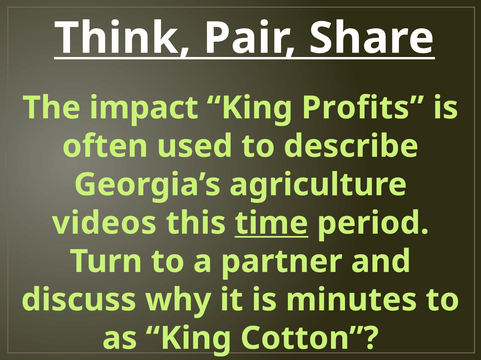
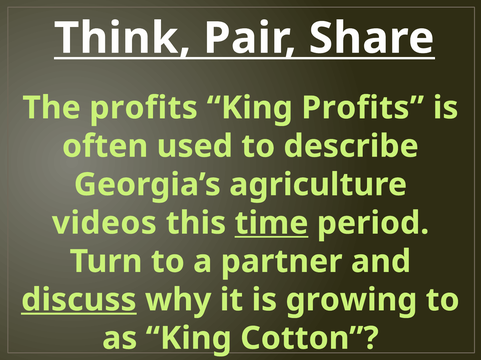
The impact: impact -> profits (144, 108)
discuss underline: none -> present (79, 300)
minutes: minutes -> growing (352, 300)
